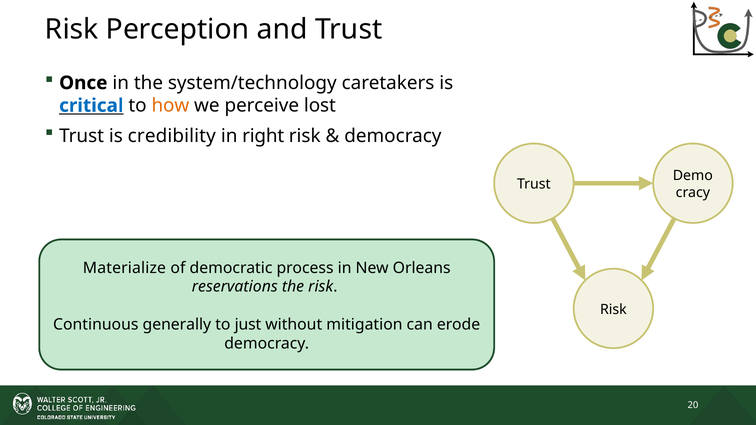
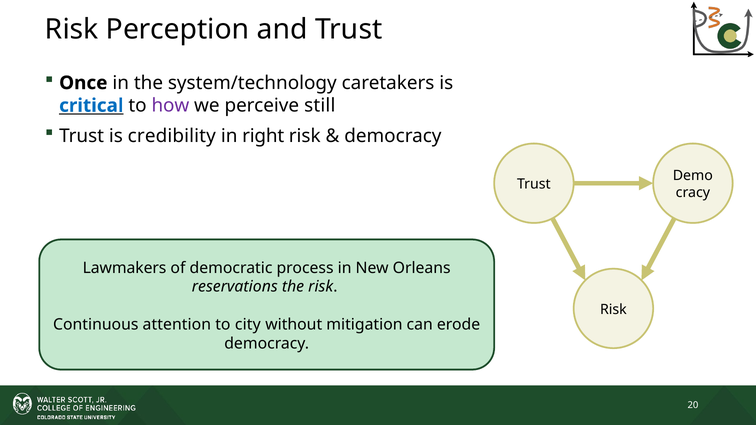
how colour: orange -> purple (170, 106)
lost: lost -> still (320, 106)
Materialize: Materialize -> Lawmakers (125, 268)
generally: generally -> attention (177, 325)
just: just -> city (248, 325)
